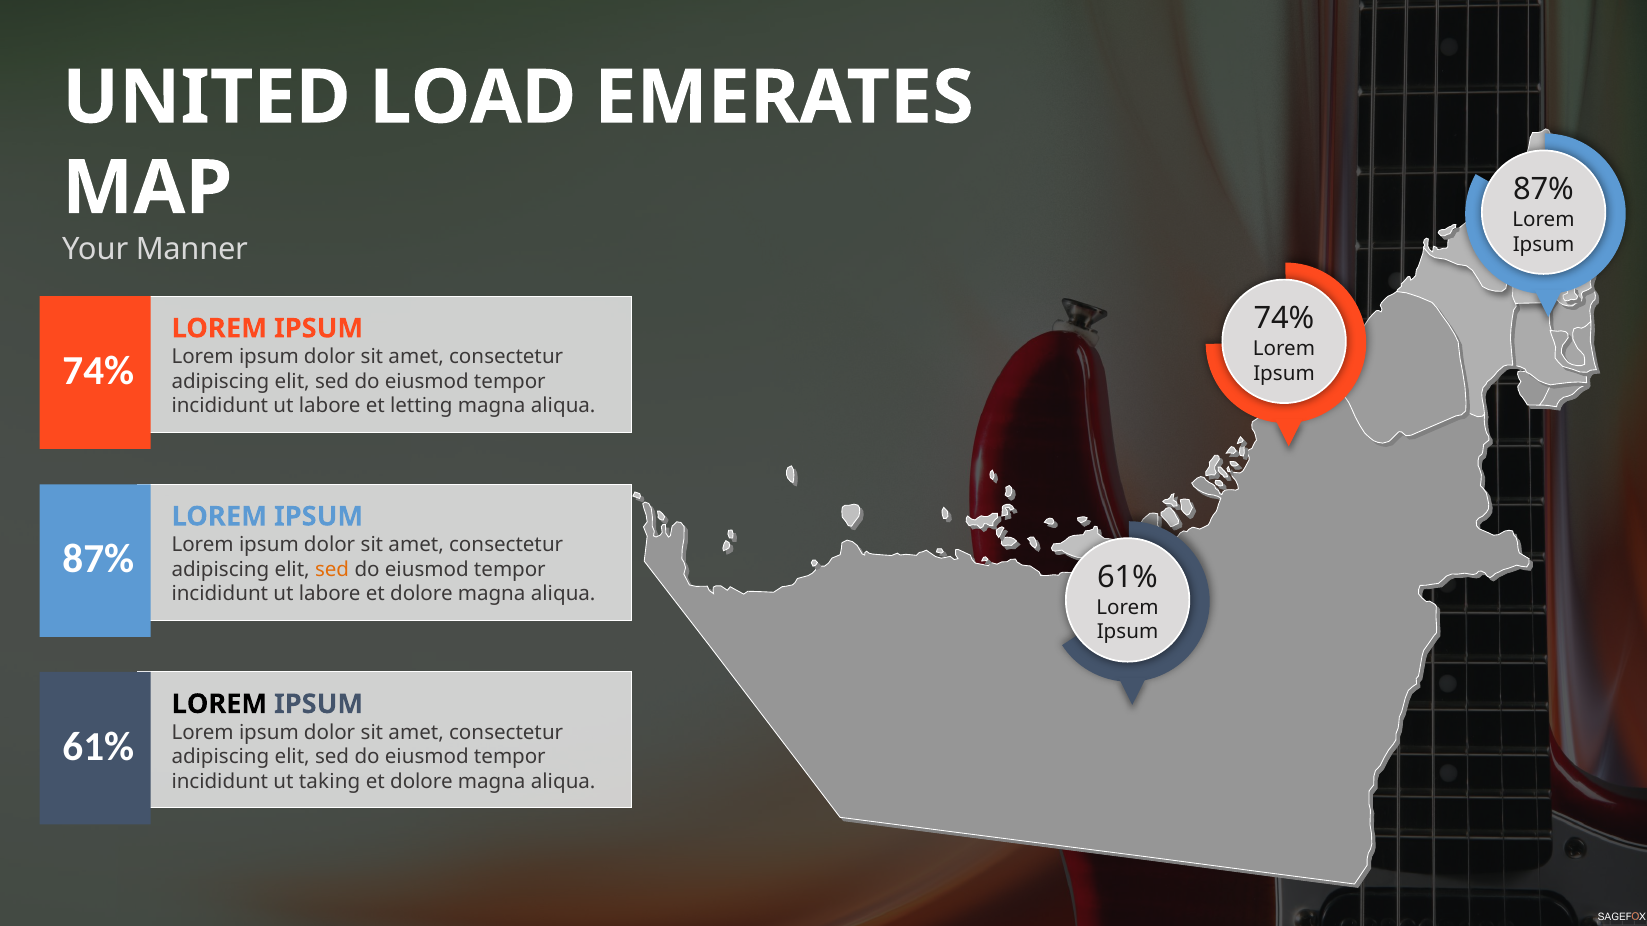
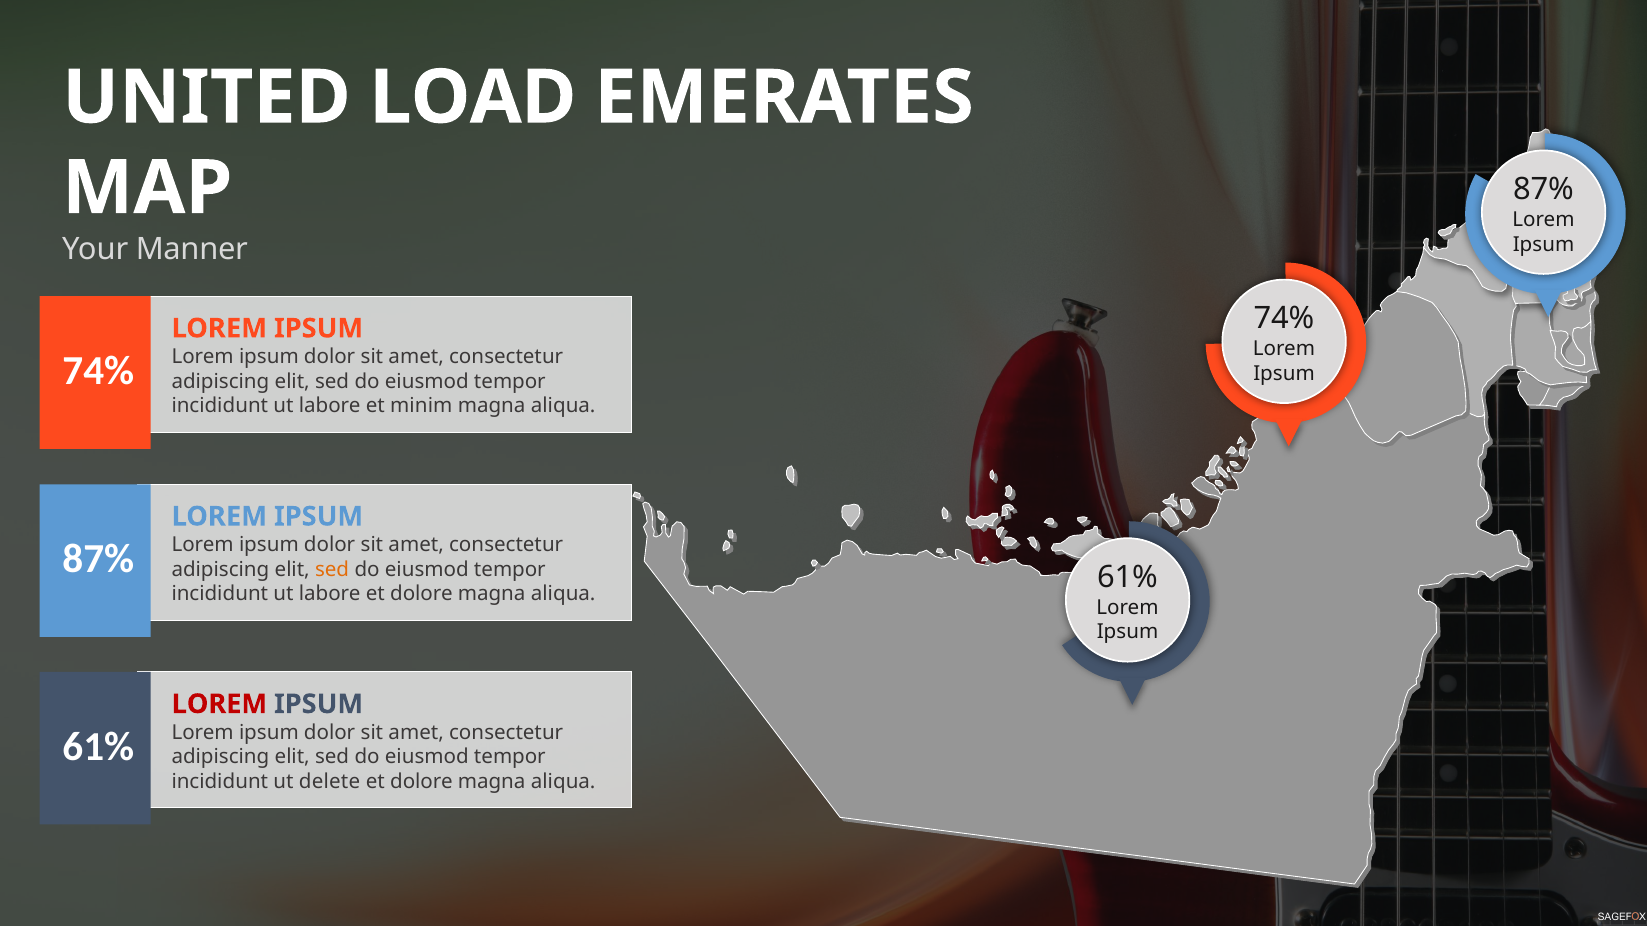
letting: letting -> minim (421, 406)
LOREM colour: black -> red (219, 704)
taking: taking -> delete (330, 782)
